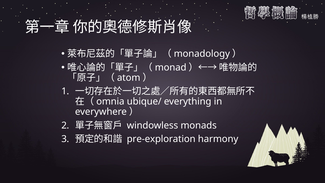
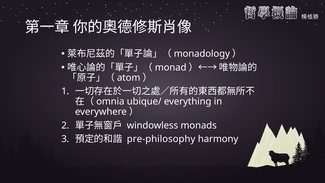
pre-exploration: pre-exploration -> pre-philosophy (161, 139)
